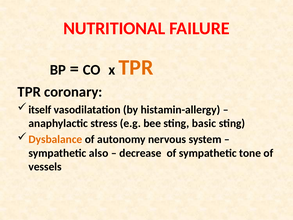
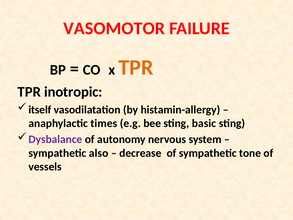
NUTRITIONAL: NUTRITIONAL -> VASOMOTOR (114, 28)
coronary: coronary -> inotropic (73, 92)
stress: stress -> times (104, 123)
Dysbalance colour: orange -> purple (55, 139)
